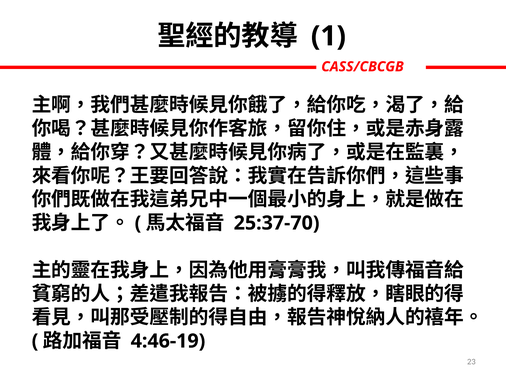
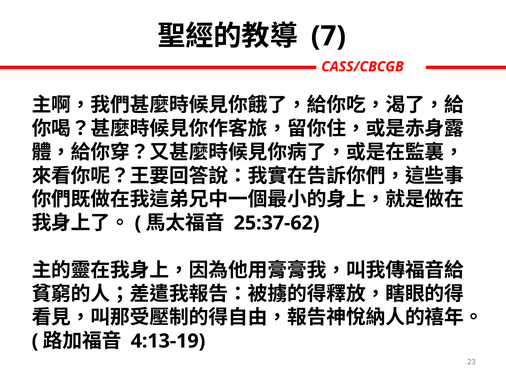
1: 1 -> 7 (328, 36)
25:37-70: 25:37-70 -> 25:37-62 (277, 223)
4:46-19: 4:46-19 -> 4:13-19 (168, 341)
